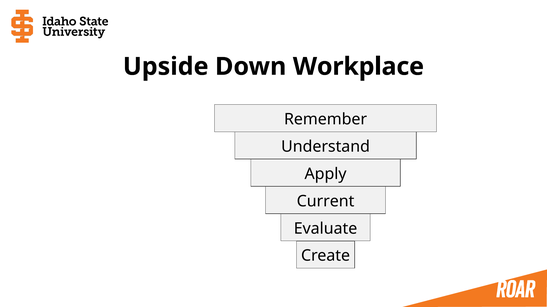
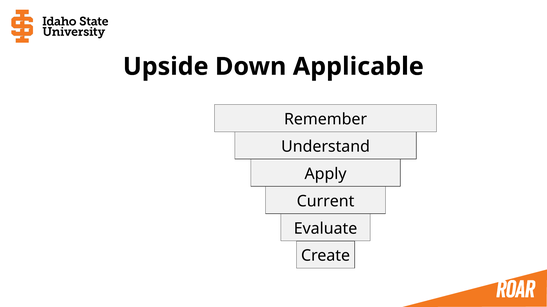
Workplace: Workplace -> Applicable (358, 67)
